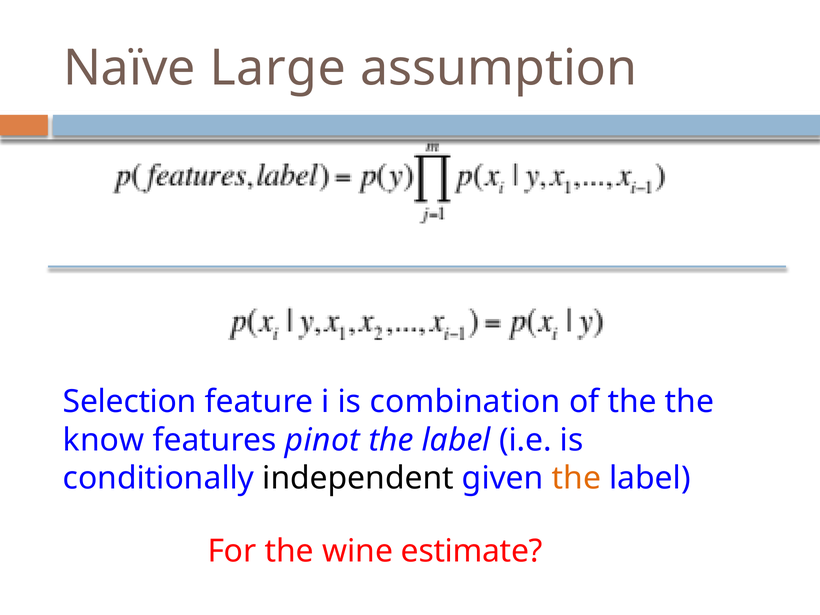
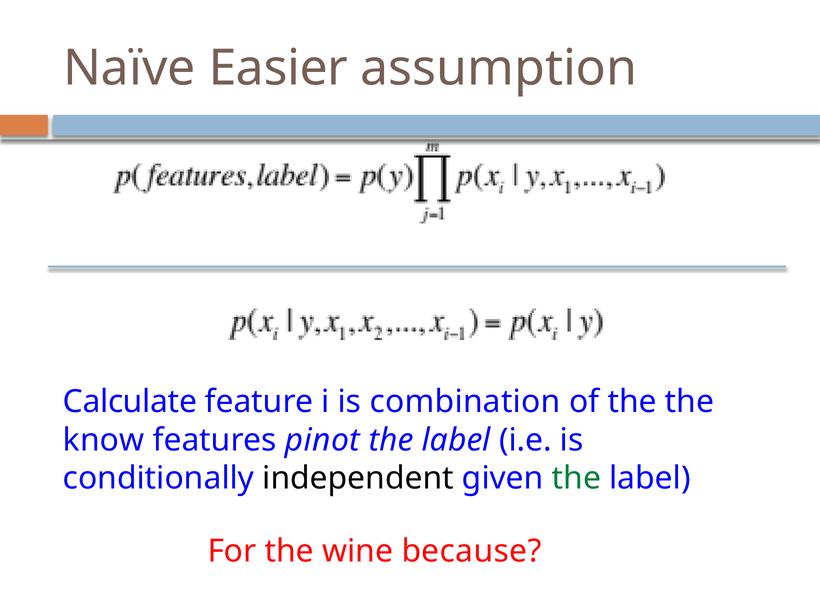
Large: Large -> Easier (278, 68)
Selection: Selection -> Calculate (130, 402)
the colour: orange -> green (576, 478)
estimate: estimate -> because (471, 551)
